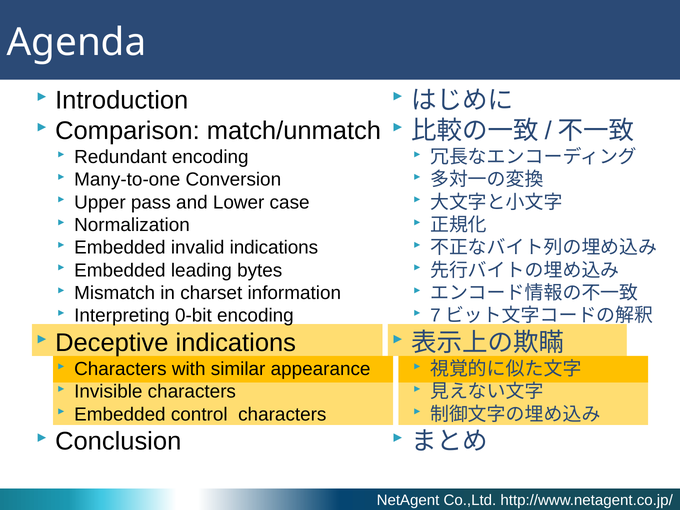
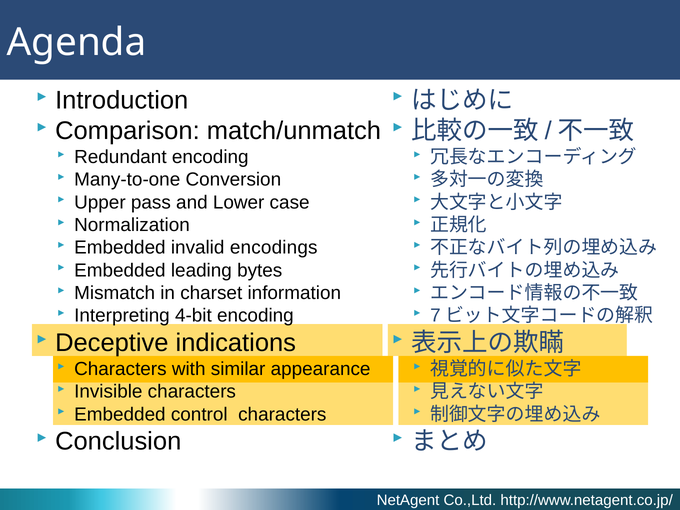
invalid indications: indications -> encodings (274, 248)
0-bit: 0-bit -> 4-bit (193, 316)
